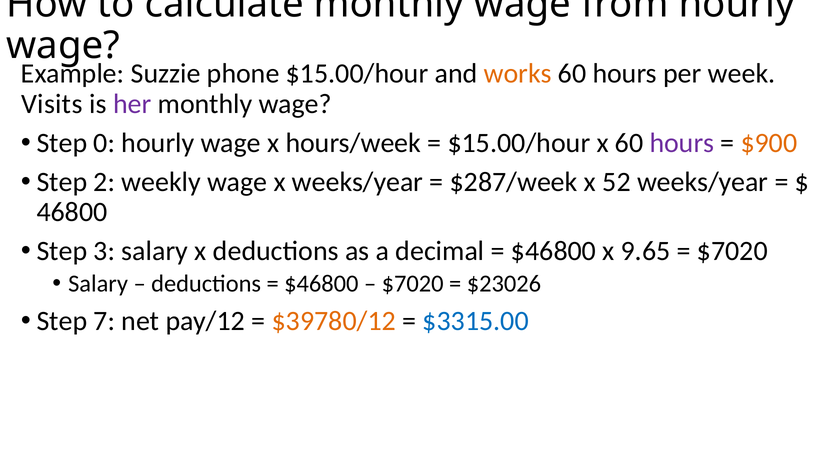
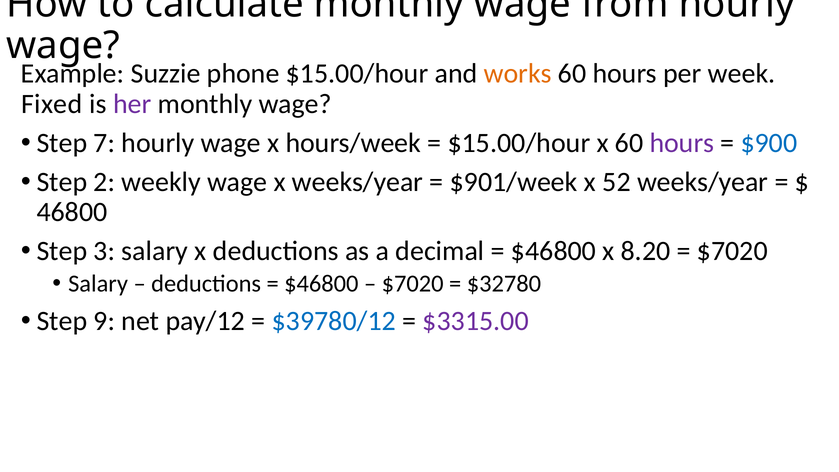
Visits: Visits -> Fixed (52, 104)
0: 0 -> 7 (104, 143)
$900 colour: orange -> blue (769, 143)
$287/week: $287/week -> $901/week (514, 182)
9.65: 9.65 -> 8.20 (646, 251)
$23026: $23026 -> $32780 (504, 284)
7: 7 -> 9 (104, 321)
$39780/12 colour: orange -> blue (334, 321)
$3315.00 colour: blue -> purple (476, 321)
